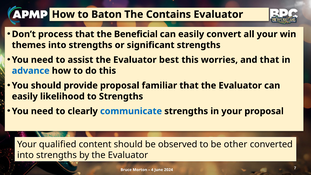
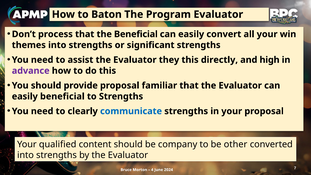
Contains: Contains -> Program (168, 14)
best: best -> they (169, 60)
worries: worries -> directly (219, 60)
and that: that -> high (270, 60)
advance colour: blue -> purple (31, 71)
easily likelihood: likelihood -> beneficial (62, 96)
observed: observed -> company (178, 144)
